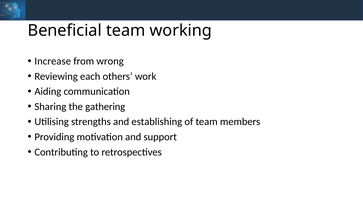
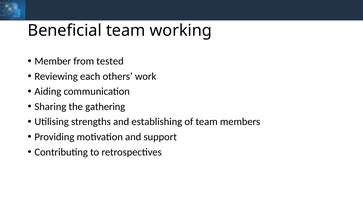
Increase: Increase -> Member (53, 61)
wrong: wrong -> tested (110, 61)
